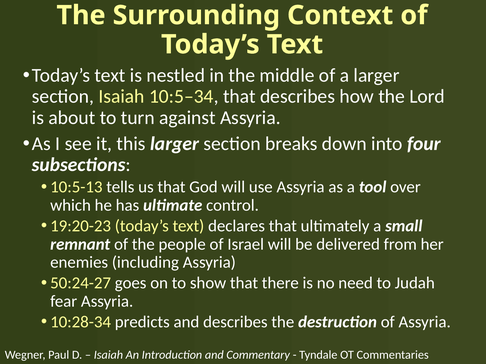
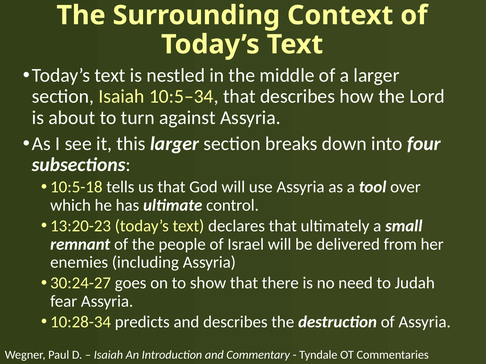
10:5-13: 10:5-13 -> 10:5-18 (76, 187)
19:20-23: 19:20-23 -> 13:20-23 (81, 226)
50:24-27: 50:24-27 -> 30:24-27 (81, 283)
